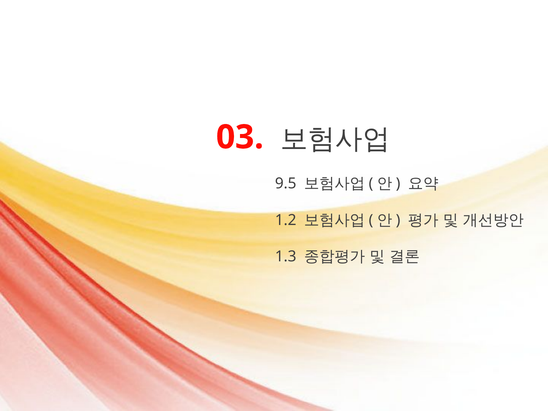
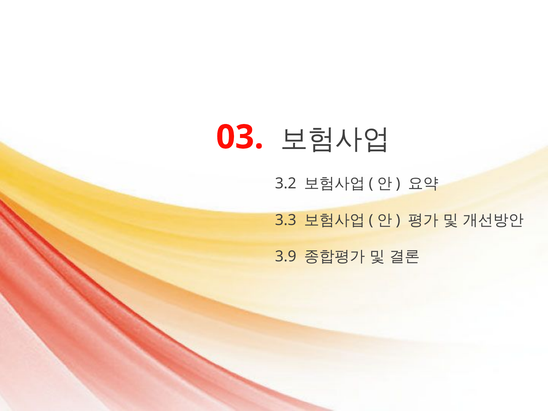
9.5: 9.5 -> 3.2 (286, 183)
1.2: 1.2 -> 3.3 (286, 220)
1.3: 1.3 -> 3.9 (286, 257)
